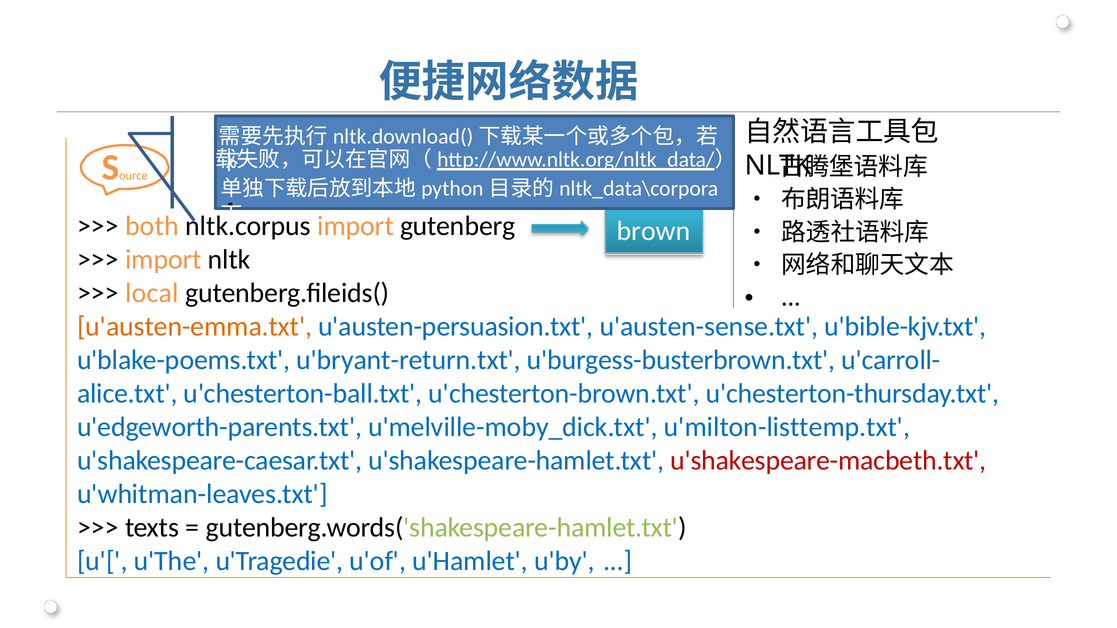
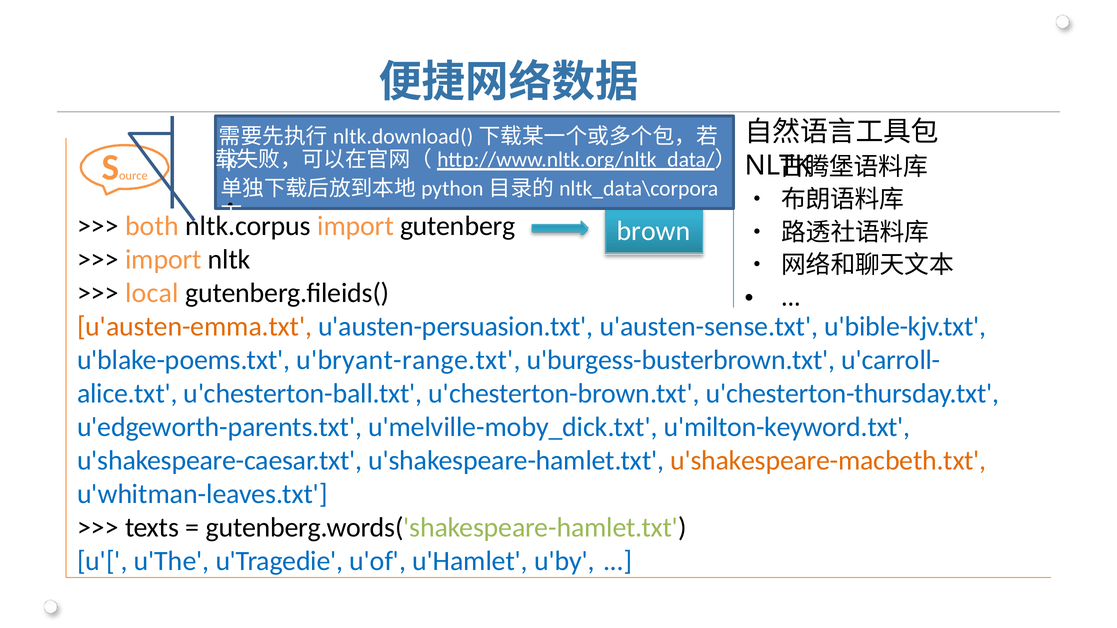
u'bryant-return.txt: u'bryant-return.txt -> u'bryant-range.txt (408, 360)
u'milton-listtemp.txt: u'milton-listtemp.txt -> u'milton-keyword.txt (787, 427)
u'shakespeare-macbeth.txt colour: red -> orange (828, 461)
